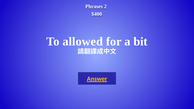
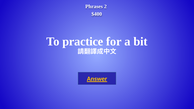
allowed: allowed -> practice (83, 42)
